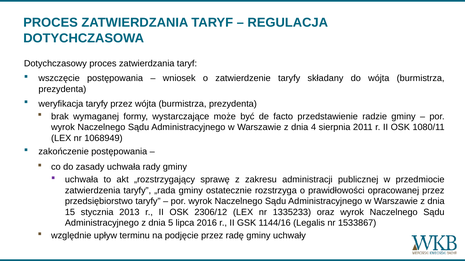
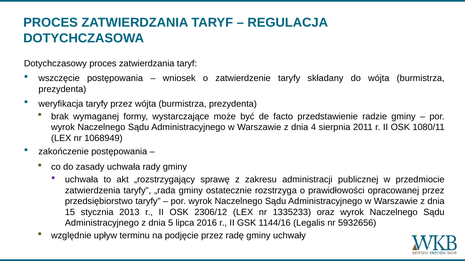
1533867: 1533867 -> 5932656 (357, 223)
